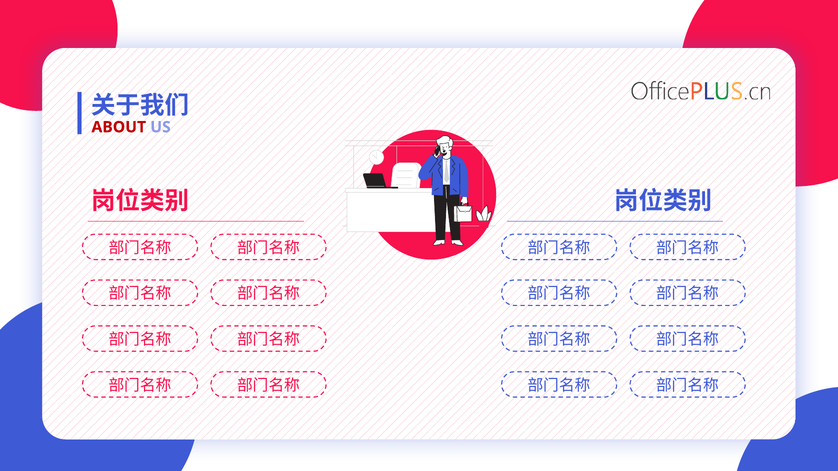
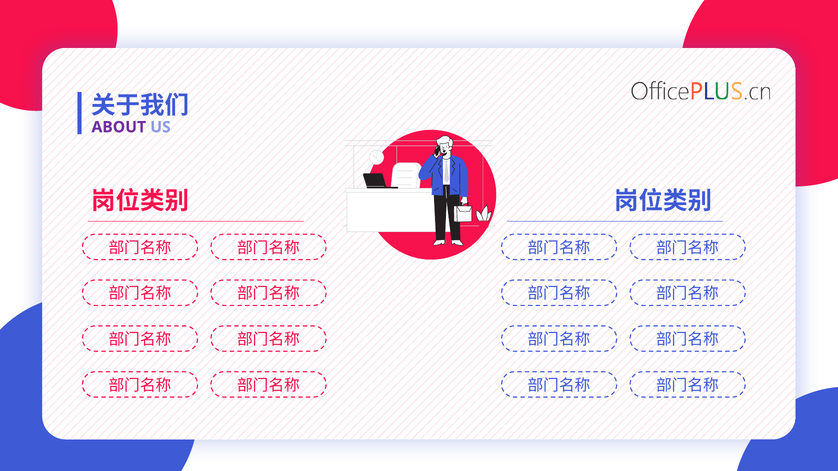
ABOUT colour: red -> purple (119, 127)
